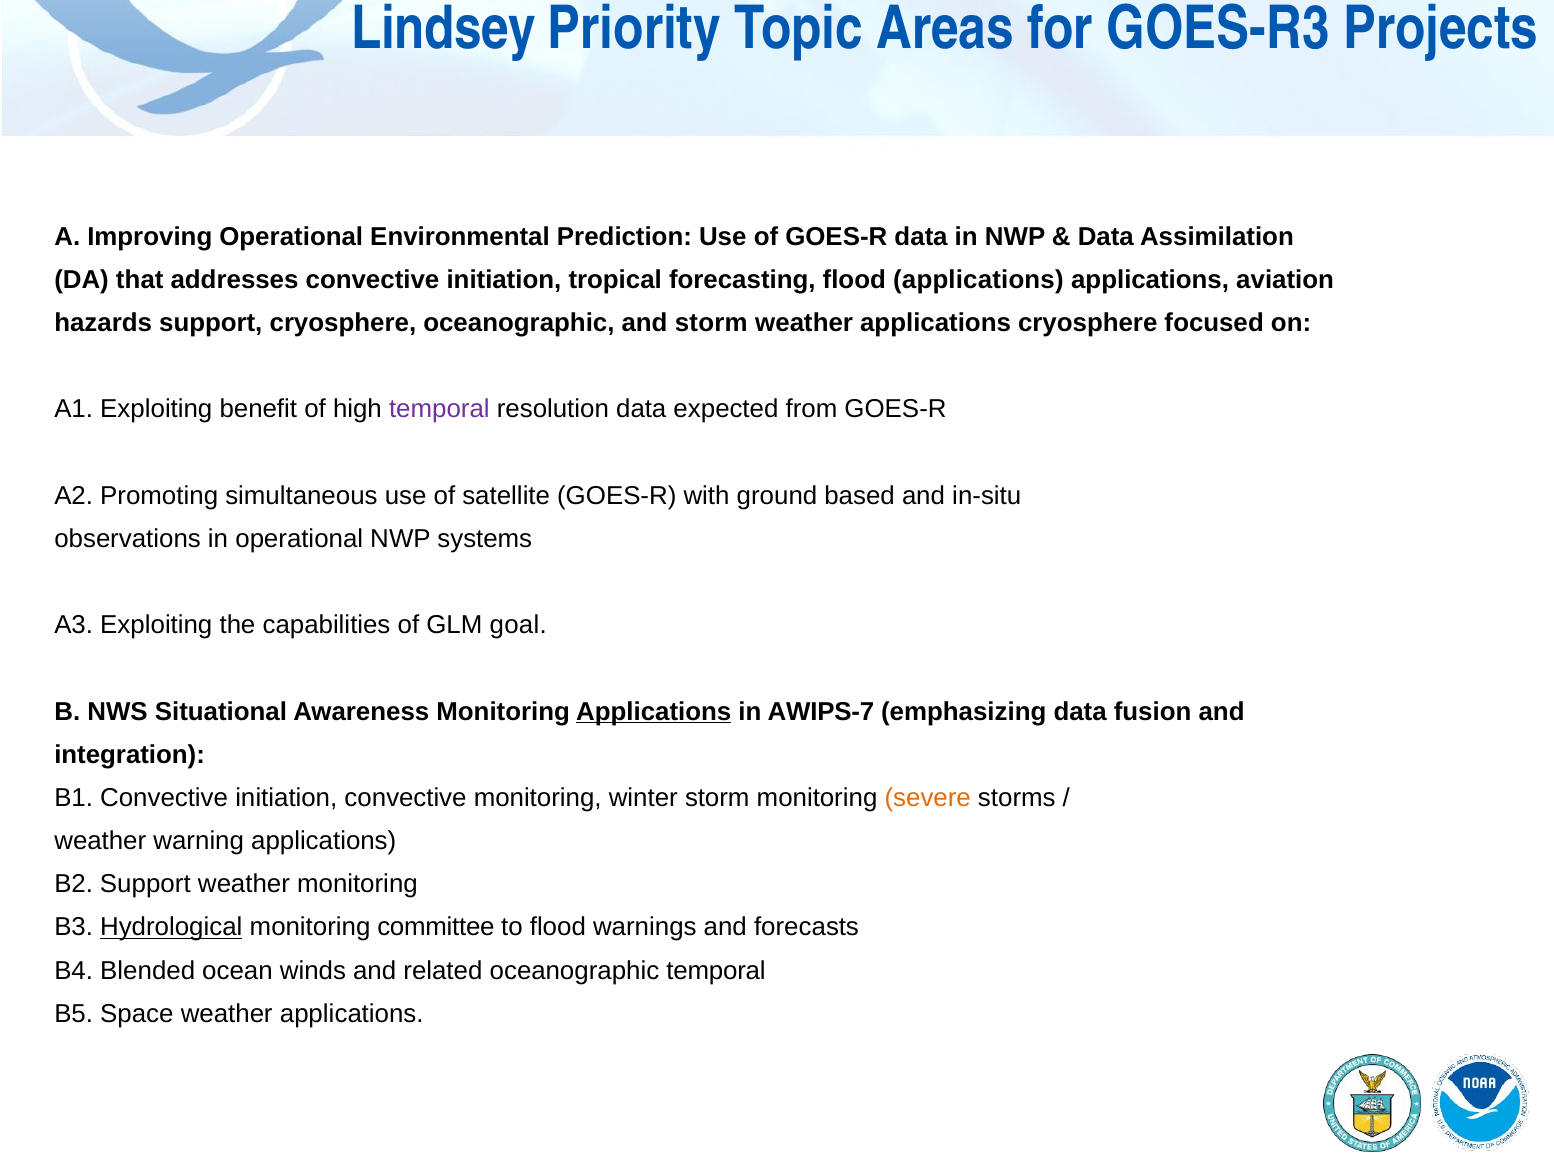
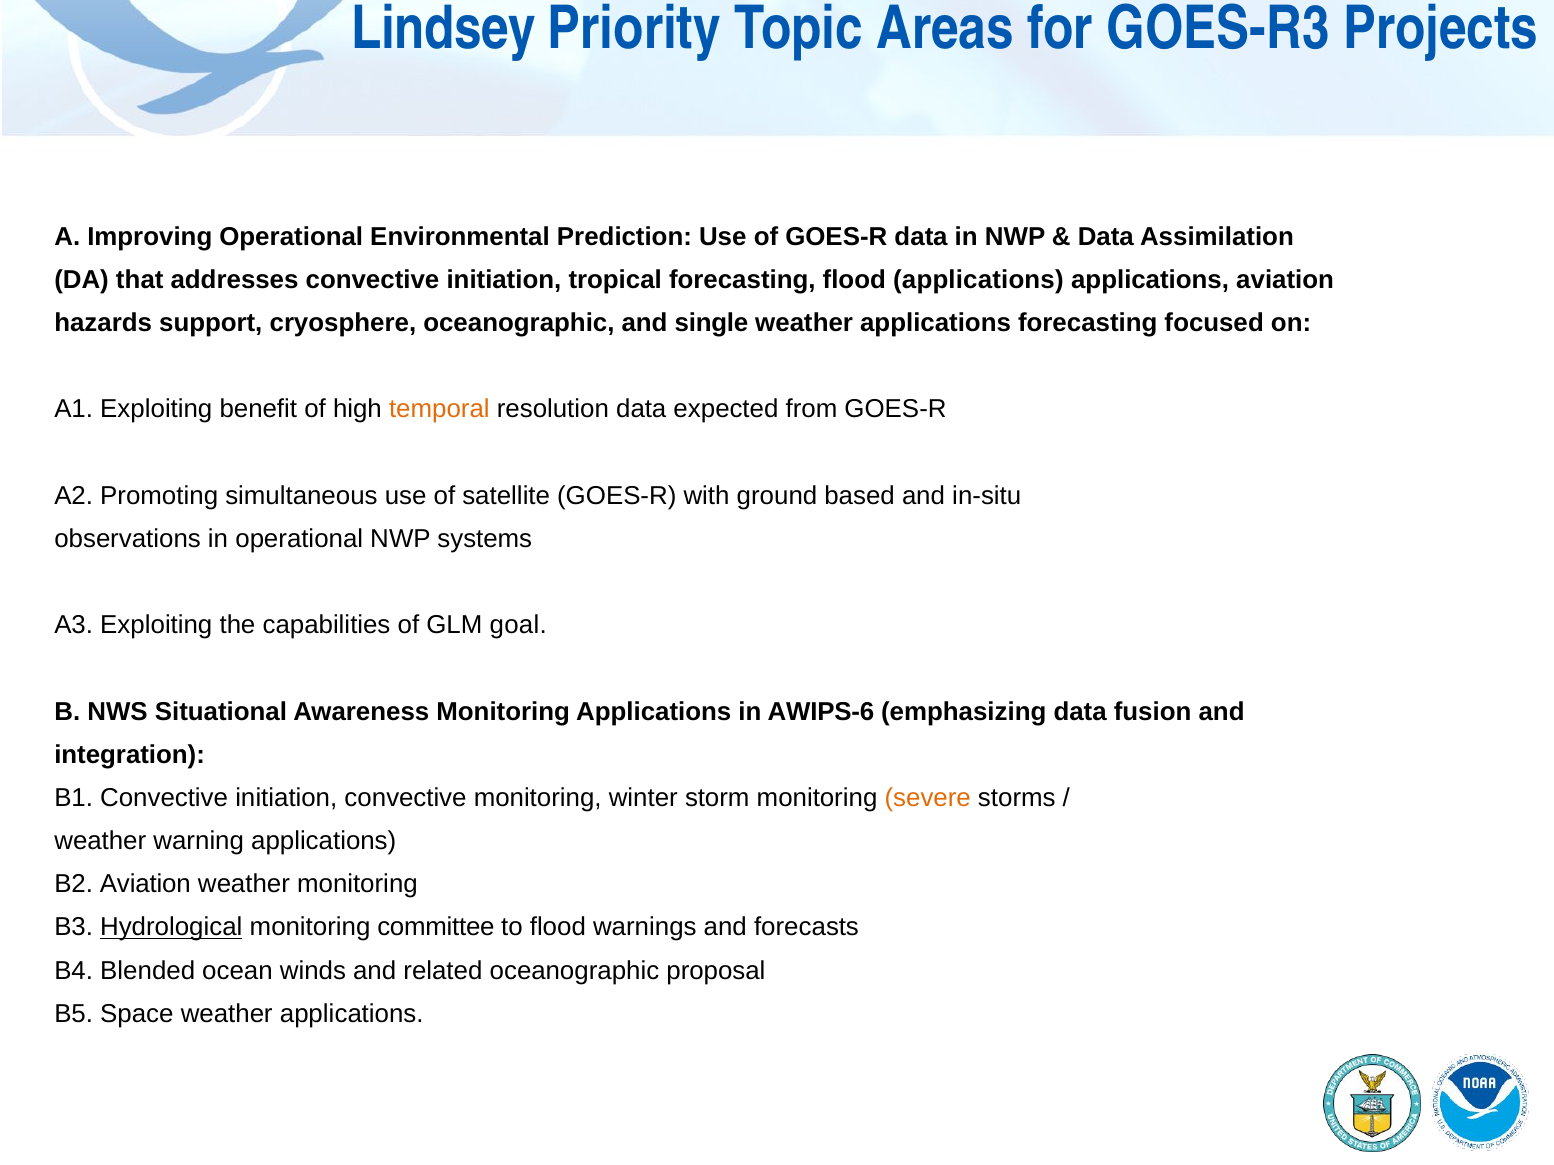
and storm: storm -> single (711, 323)
applications cryosphere: cryosphere -> forecasting (1088, 323)
temporal colour: purple -> orange (439, 409)
Applications underline: present -> none (654, 712)
AWIPS-7: AWIPS-7 -> AWIPS-6 (821, 712)
B2 Support: Support -> Aviation (145, 885)
oceanographic temporal: temporal -> proposal (716, 971)
